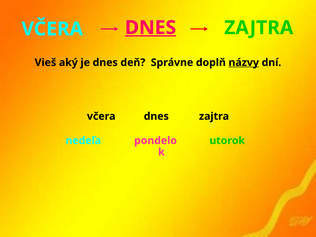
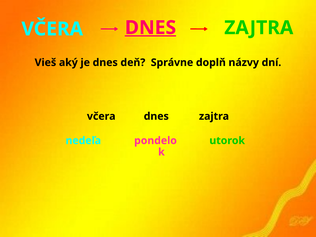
názvy underline: present -> none (244, 63)
